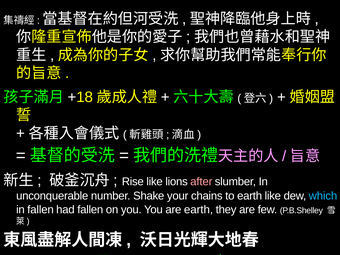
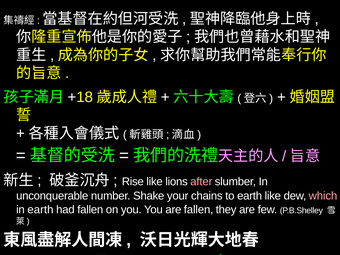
which colour: light blue -> pink (323, 196)
in fallen: fallen -> earth (40, 210)
are earth: earth -> fallen (199, 210)
